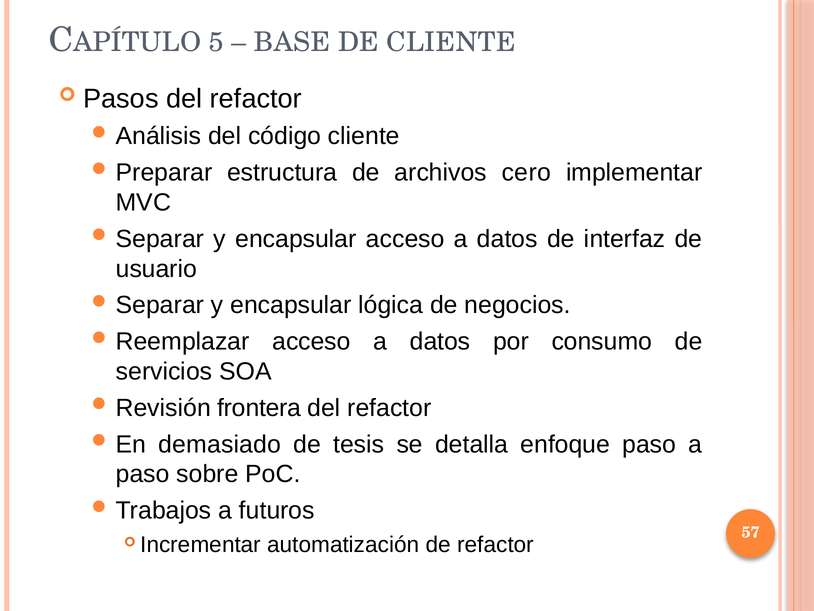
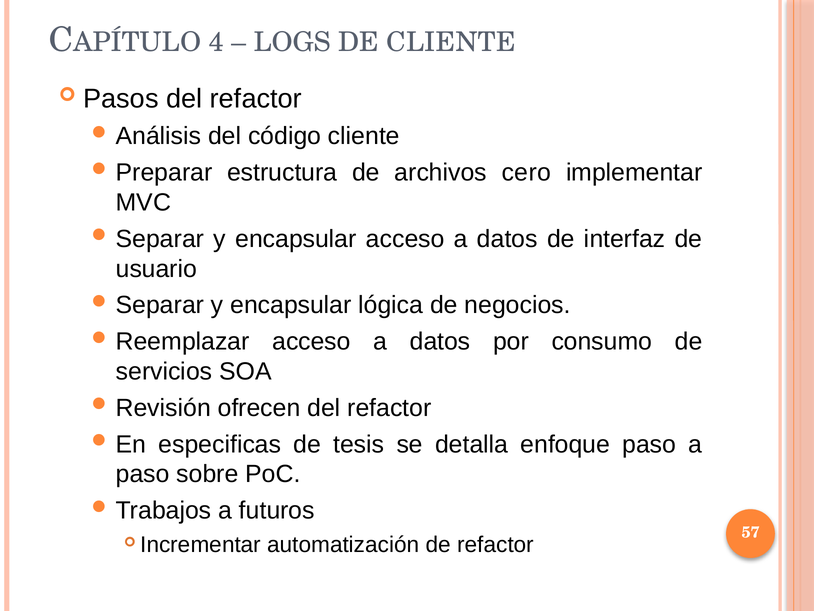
5: 5 -> 4 (216, 42)
BASE: BASE -> LOGS (292, 42)
frontera: frontera -> ofrecen (259, 408)
demasiado: demasiado -> especificas (220, 444)
